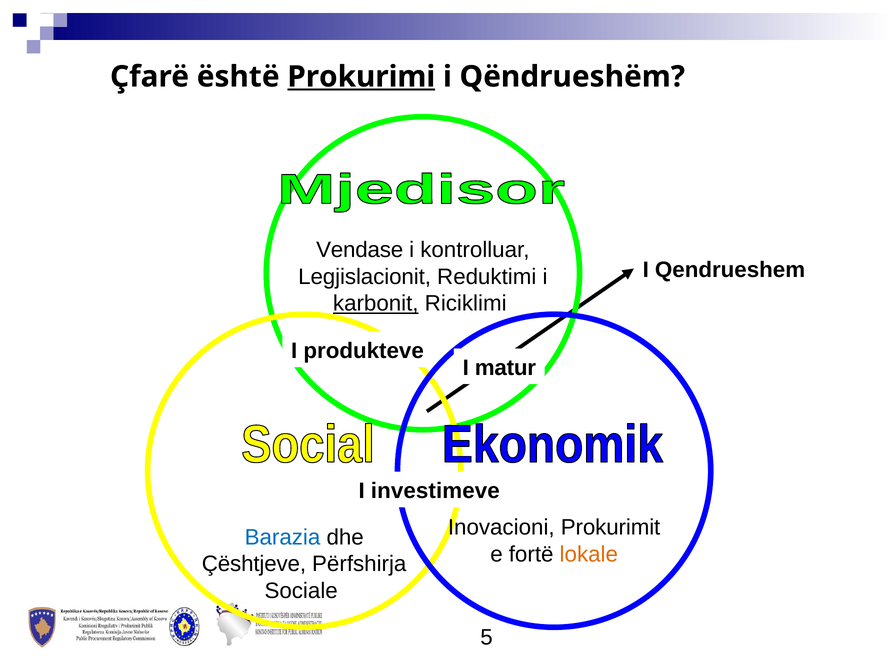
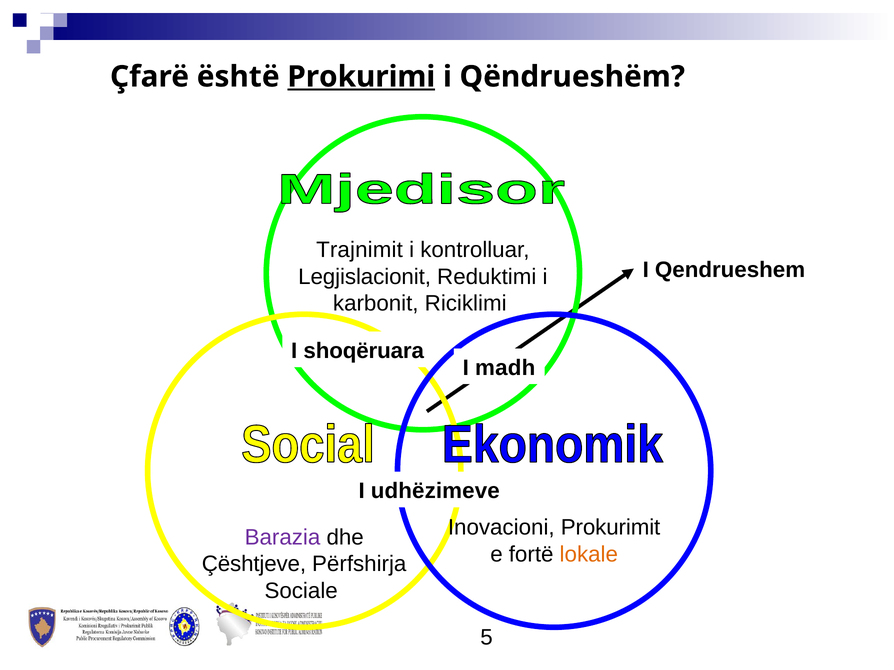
Vendase: Vendase -> Trajnimit (359, 250)
karbonit underline: present -> none (376, 304)
produkteve: produkteve -> shoqëruara (364, 351)
matur: matur -> madh (505, 368)
investimeve: investimeve -> udhëzimeve (435, 491)
Barazia colour: blue -> purple (283, 538)
